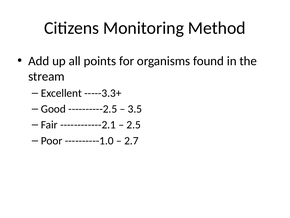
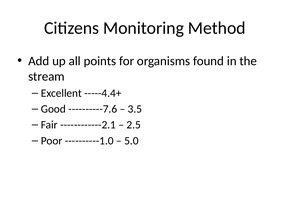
-----3.3+: -----3.3+ -> -----4.4+ (103, 93)
----------2.5: ----------2.5 -> ----------7.6 (93, 109)
2.7: 2.7 -> 5.0 (131, 140)
